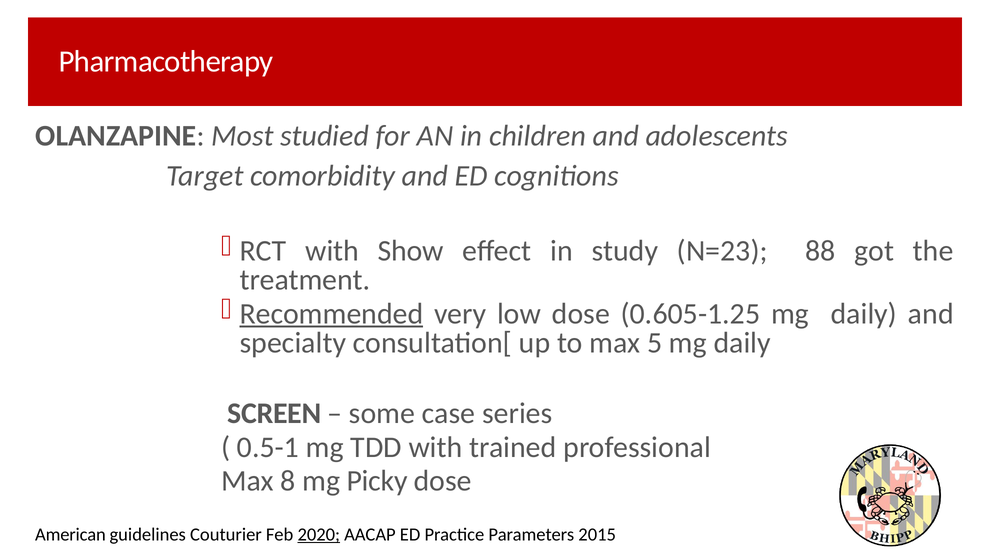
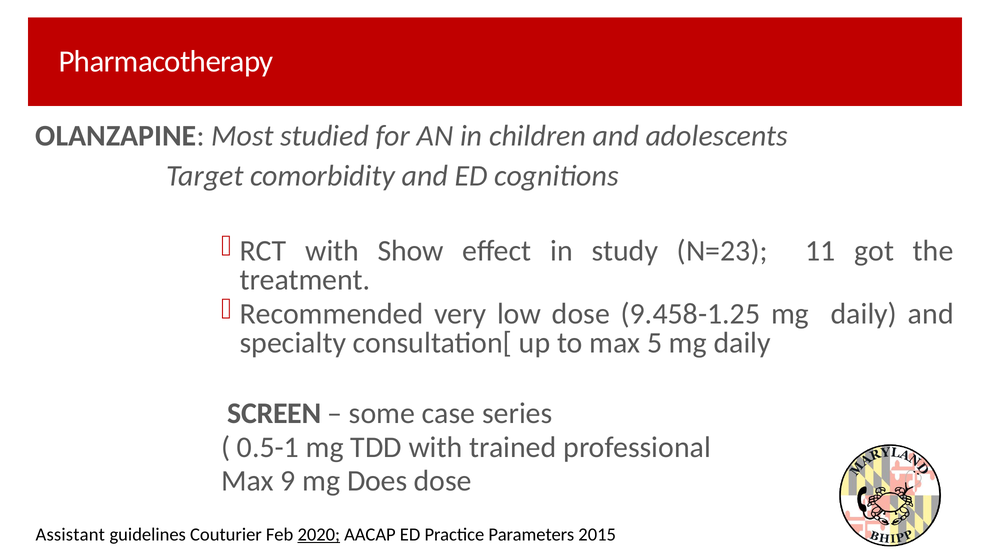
88: 88 -> 11 (820, 251)
Recommended underline: present -> none (331, 314)
0.605-1.25: 0.605-1.25 -> 9.458-1.25 (690, 314)
8: 8 -> 9 (288, 481)
Picky: Picky -> Does (377, 481)
American: American -> Assistant (70, 534)
